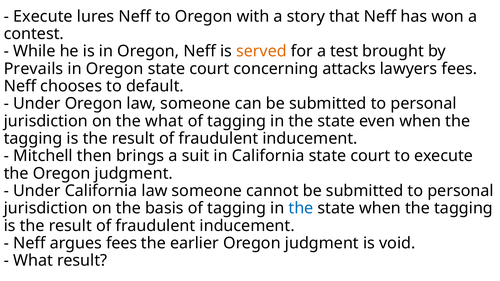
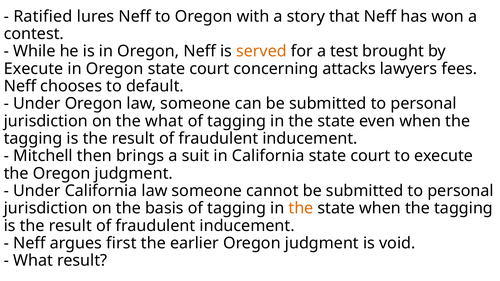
Execute: Execute -> Ratified (43, 16)
Prevails: Prevails -> Execute (34, 69)
the colour: blue -> orange (301, 208)
argues fees: fees -> first (121, 243)
